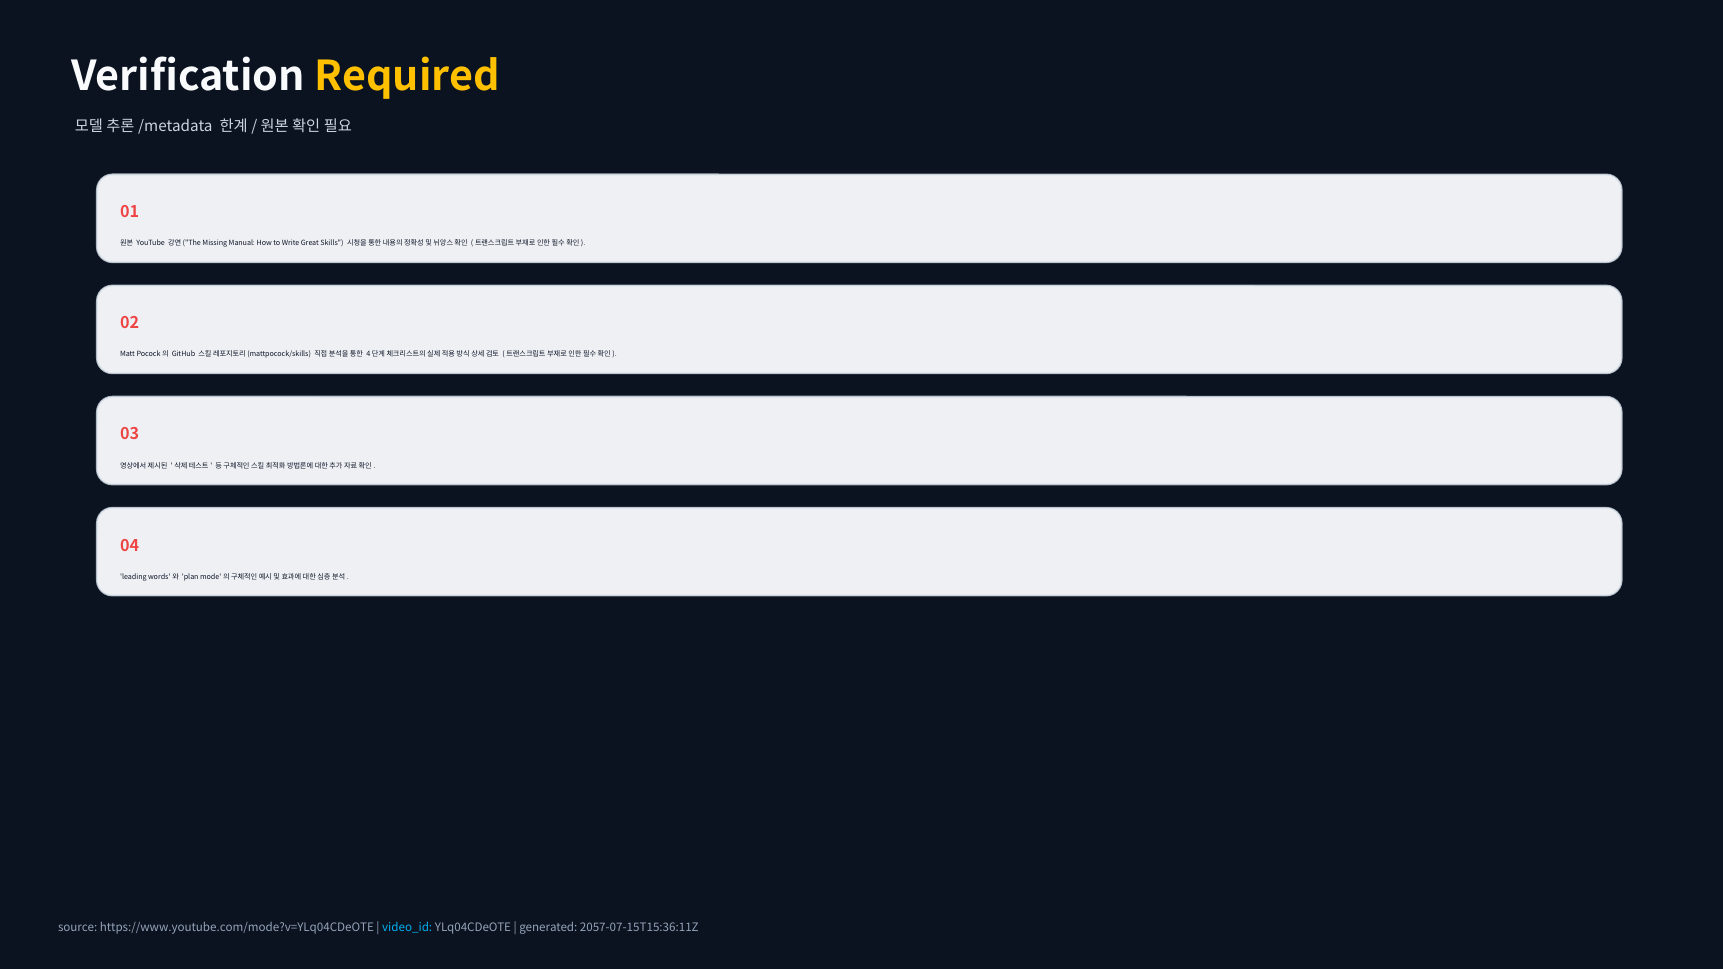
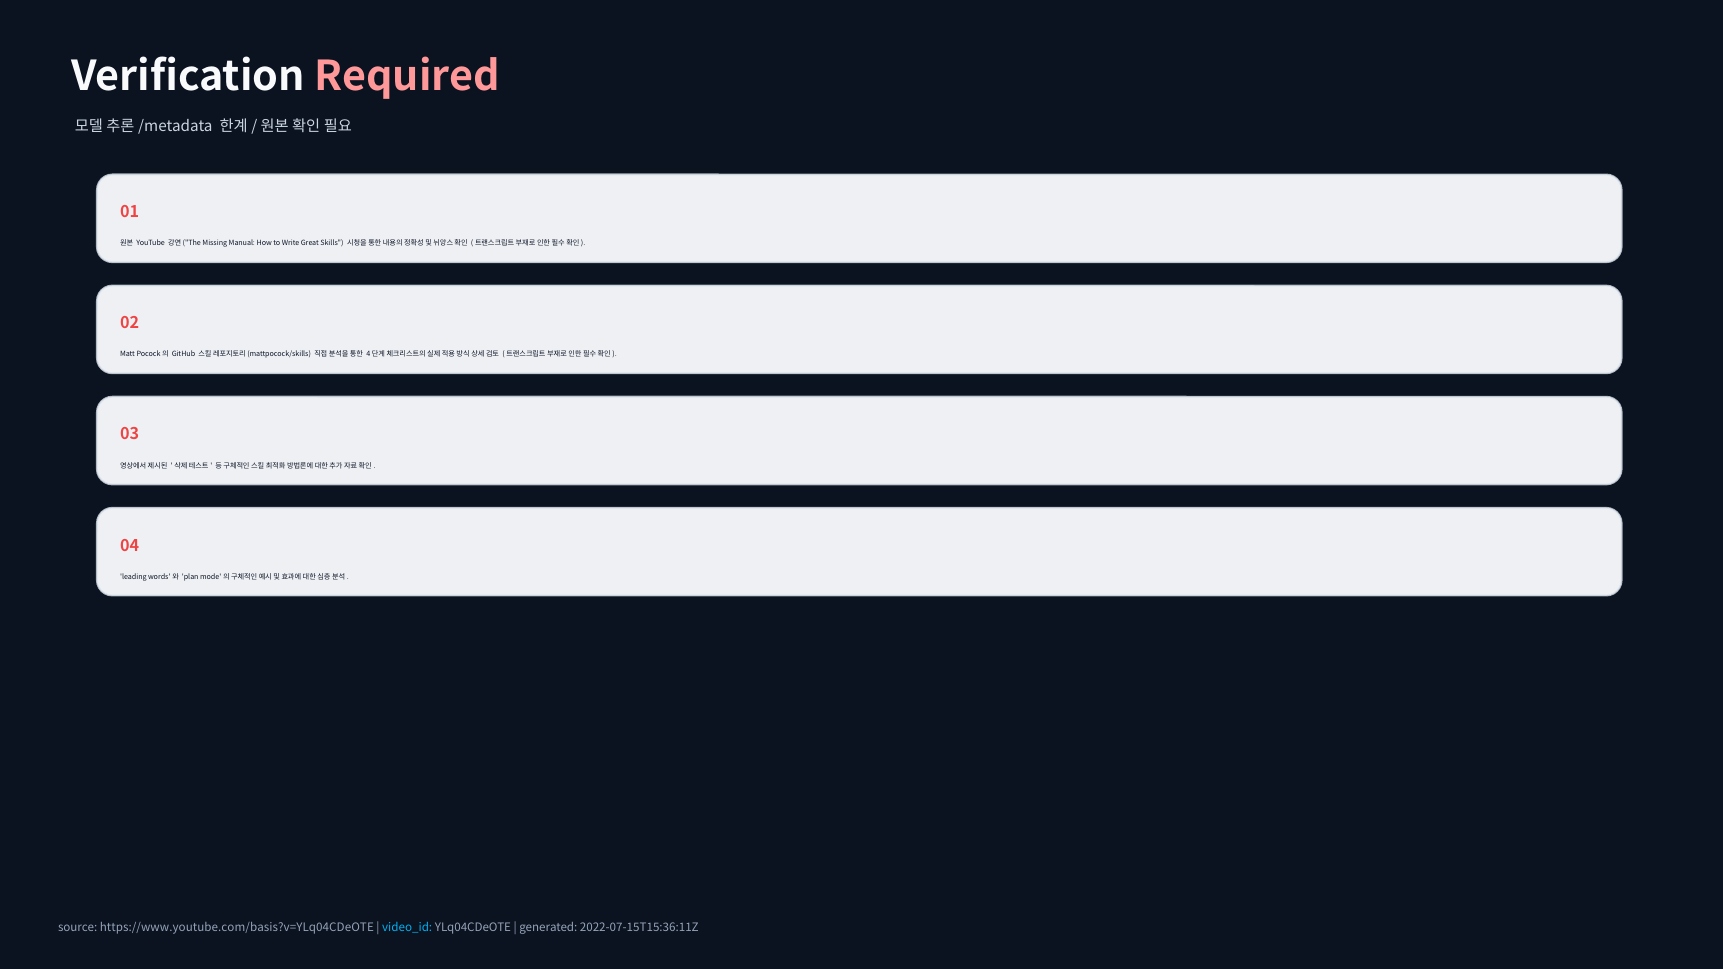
Required colour: yellow -> pink (407, 77)
https://www.youtube.com/mode?v=YLq04CDeOTE: https://www.youtube.com/mode?v=YLq04CDeOTE -> https://www.youtube.com/basis?v=YLq04CDeOTE (237, 928)
2057-07-15T15:36:11Z: 2057-07-15T15:36:11Z -> 2022-07-15T15:36:11Z (639, 928)
